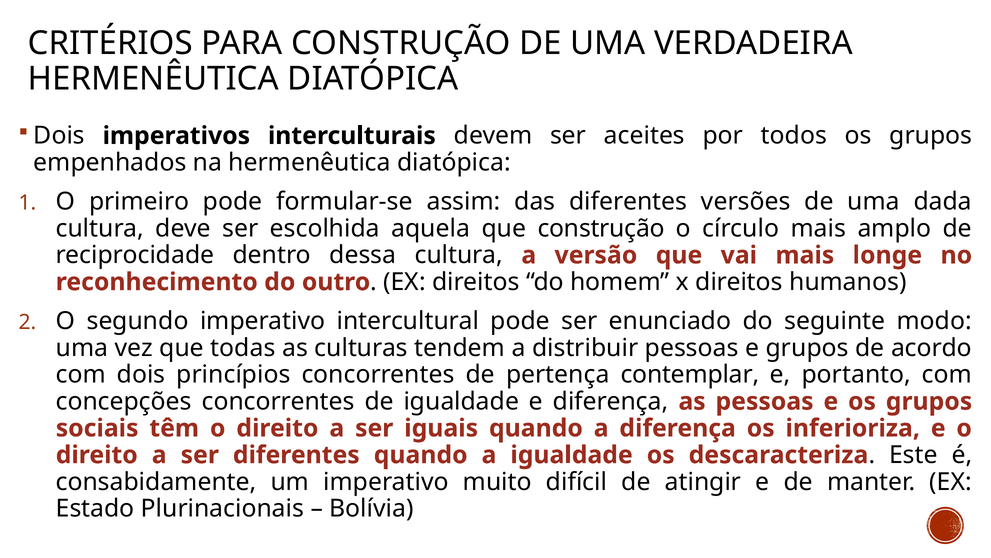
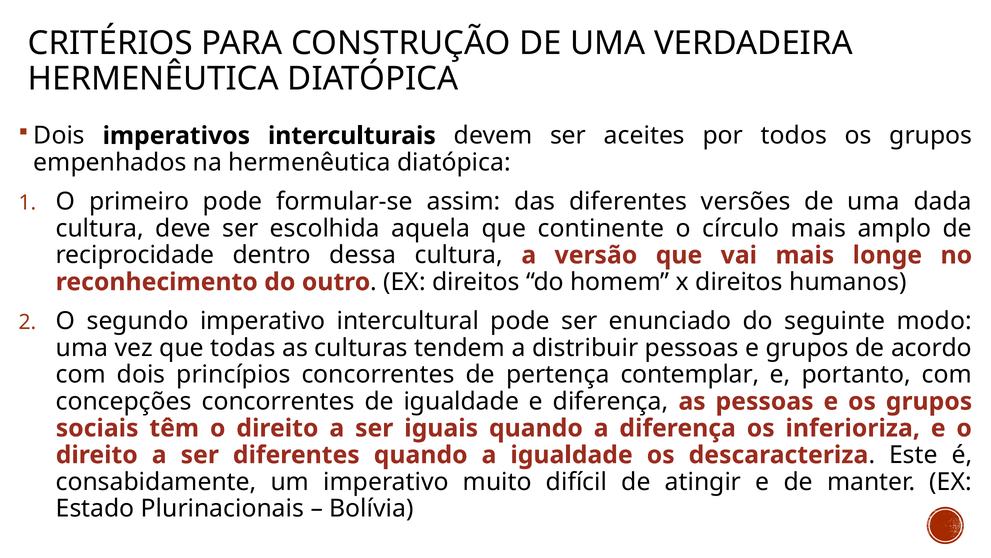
que construção: construção -> continente (601, 228)
